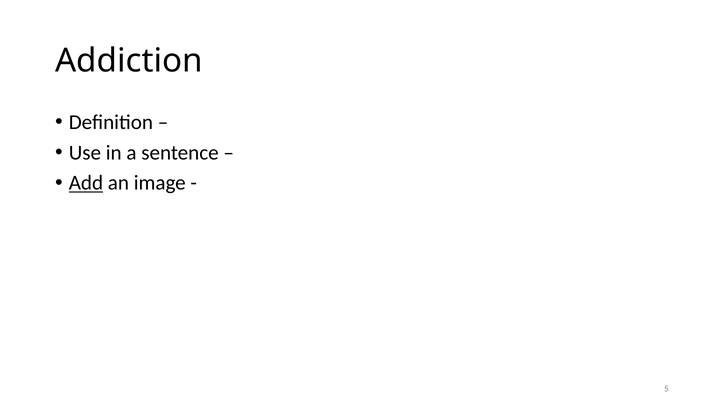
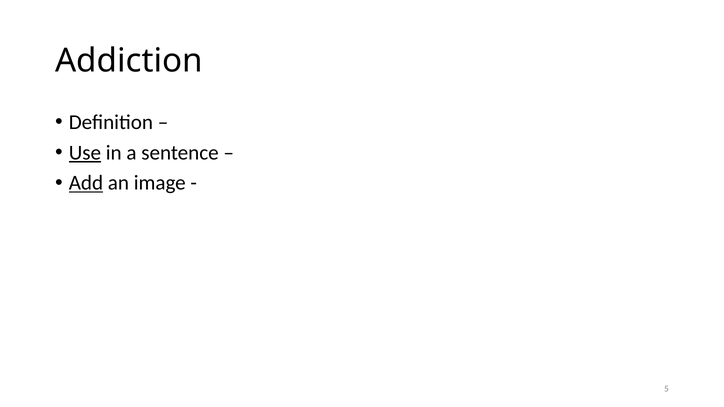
Use underline: none -> present (85, 153)
